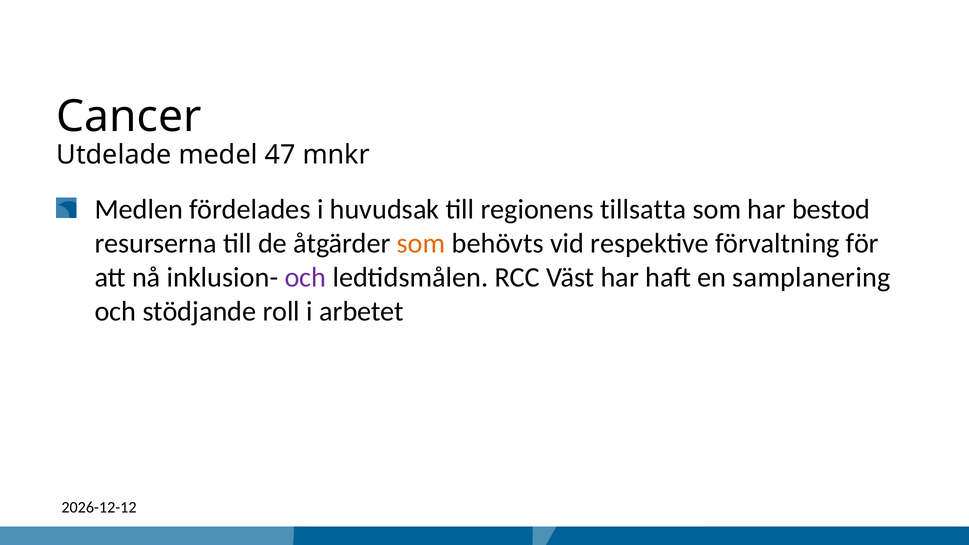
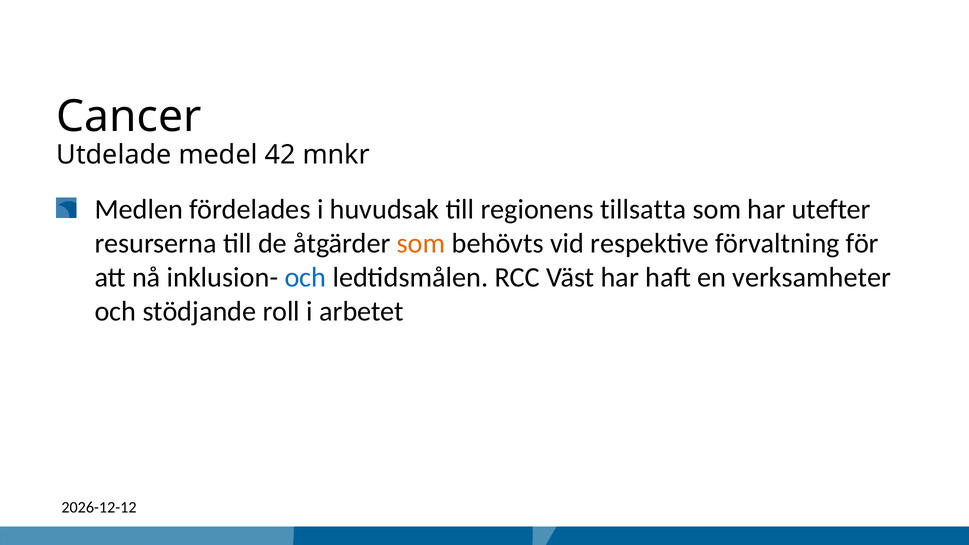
47: 47 -> 42 (280, 155)
bestod: bestod -> utefter (831, 210)
och colour: purple -> blue (305, 278)
samplanering: samplanering -> verksamheter (812, 278)
